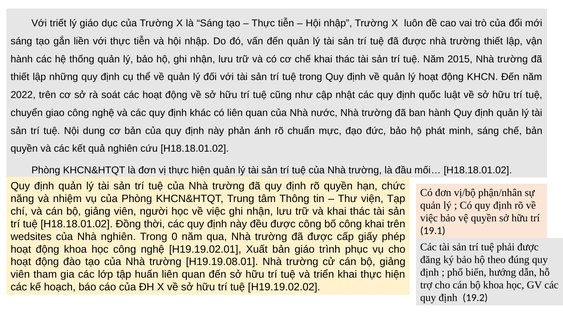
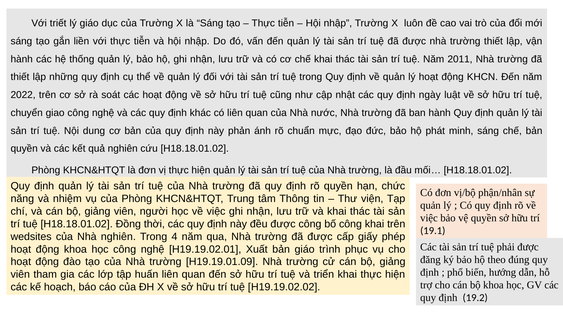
2015: 2015 -> 2011 (460, 59)
quốc: quốc -> ngày (430, 95)
0: 0 -> 4 (174, 237)
H19.19.08.01: H19.19.08.01 -> H19.19.01.09 (222, 262)
